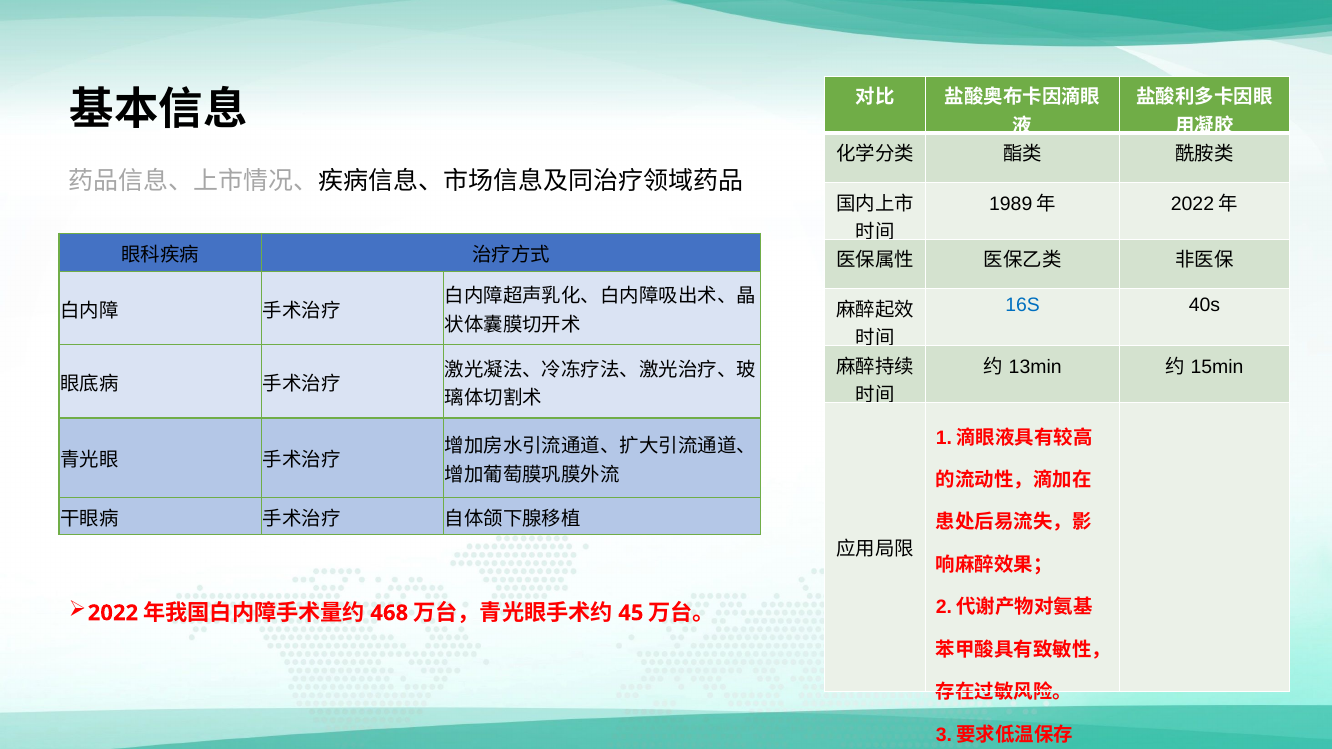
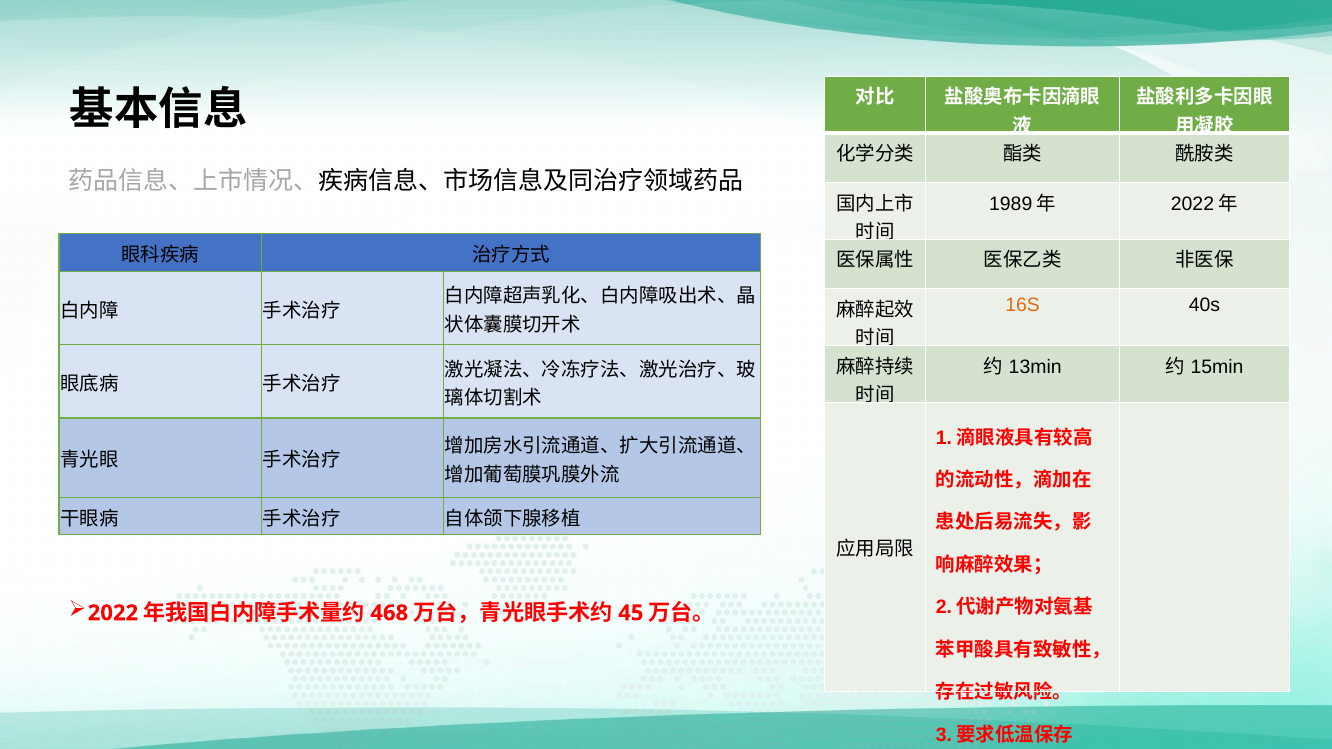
16S colour: blue -> orange (1023, 305)
